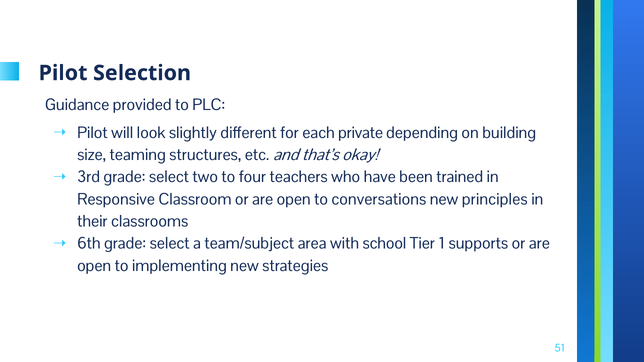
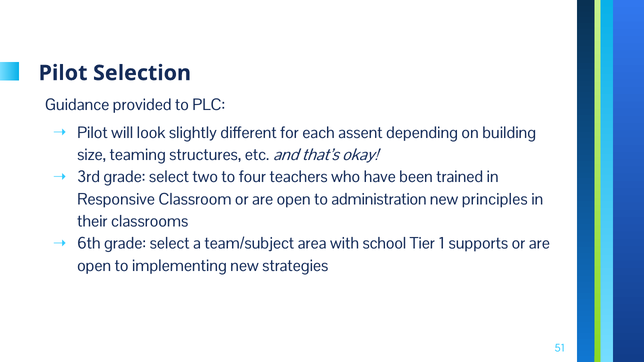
private: private -> assent (360, 133)
conversations: conversations -> administration (379, 199)
